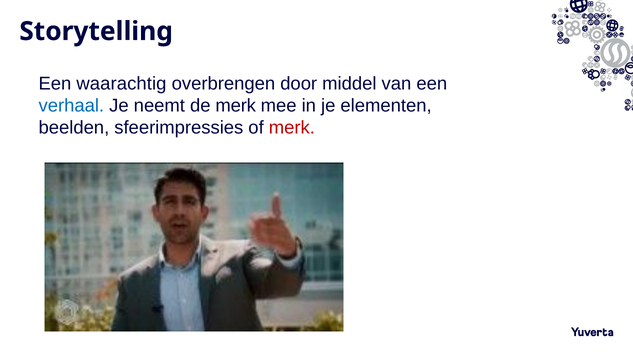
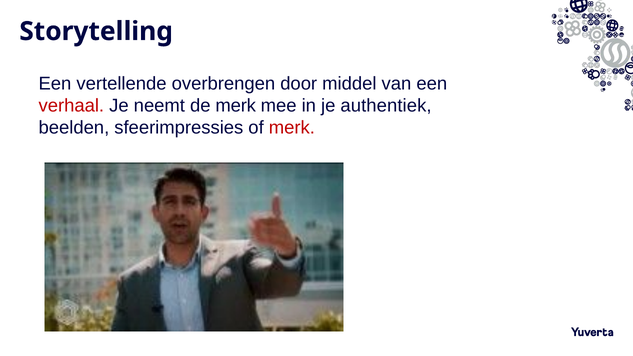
waarachtig: waarachtig -> vertellende (122, 84)
verhaal colour: blue -> red (71, 106)
elementen: elementen -> authentiek (386, 106)
